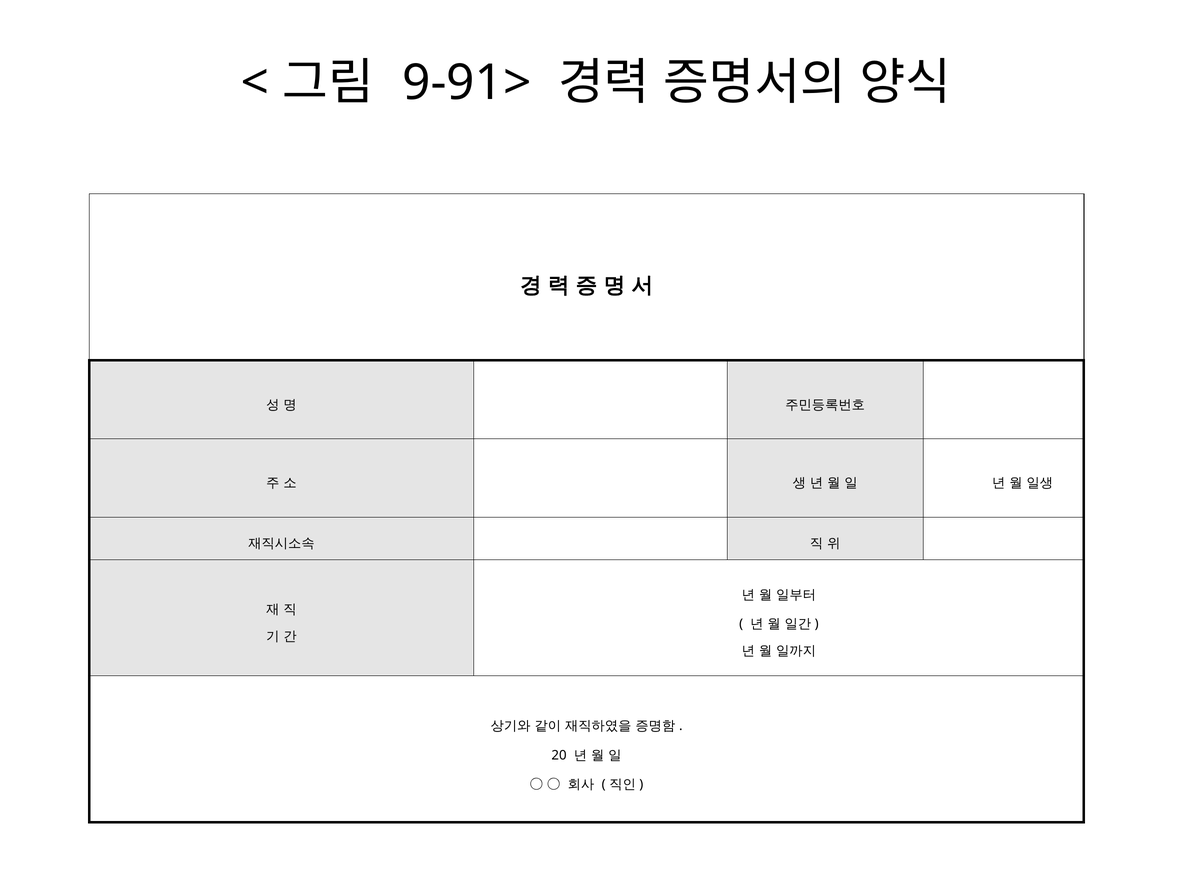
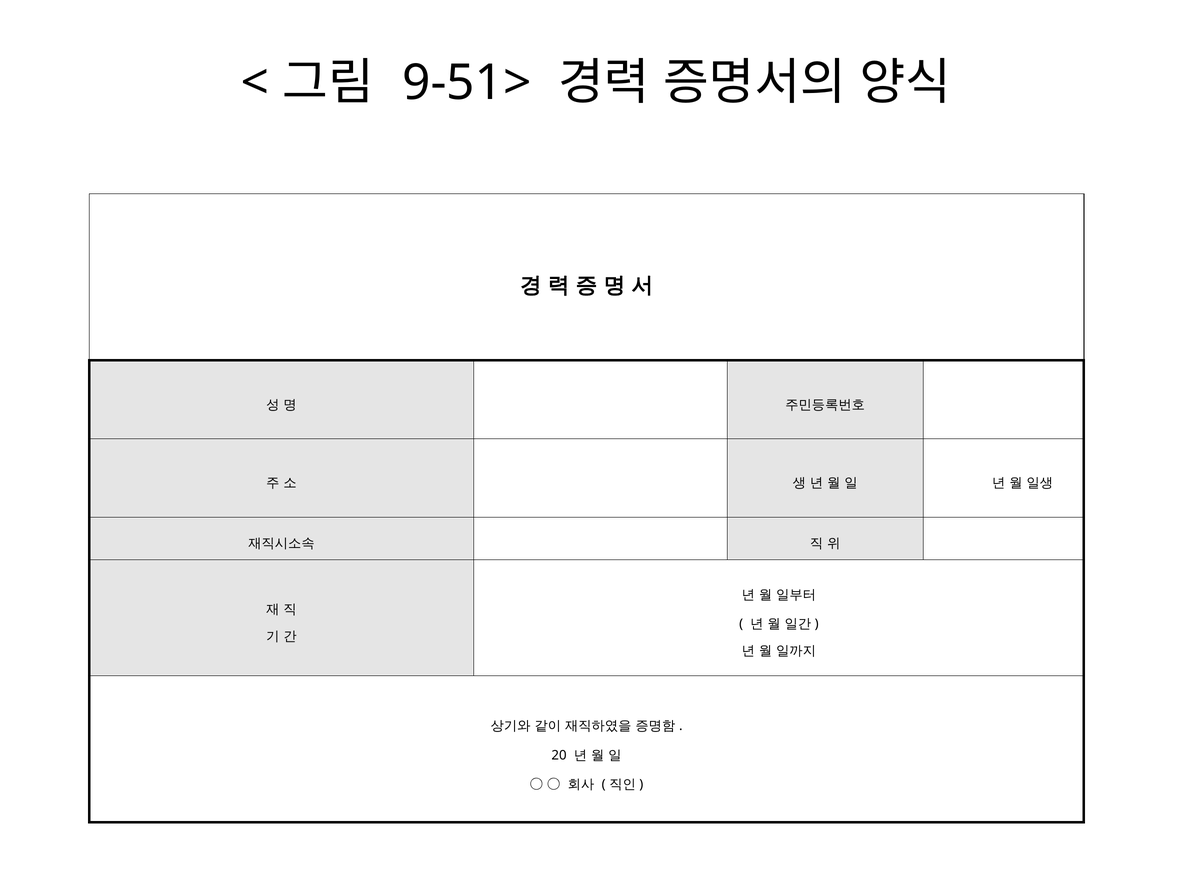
9-91>: 9-91> -> 9-51> (467, 83)
